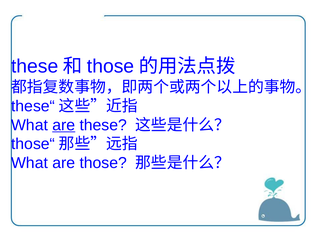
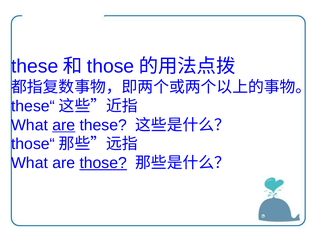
those underline: none -> present (103, 163)
